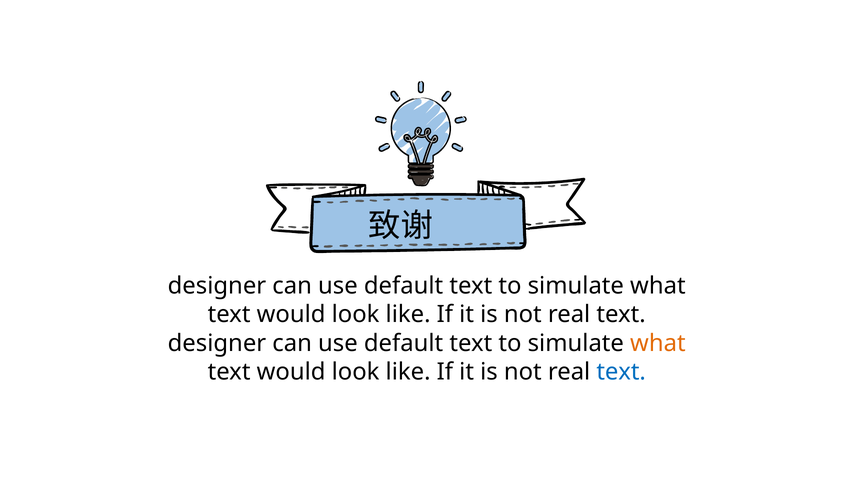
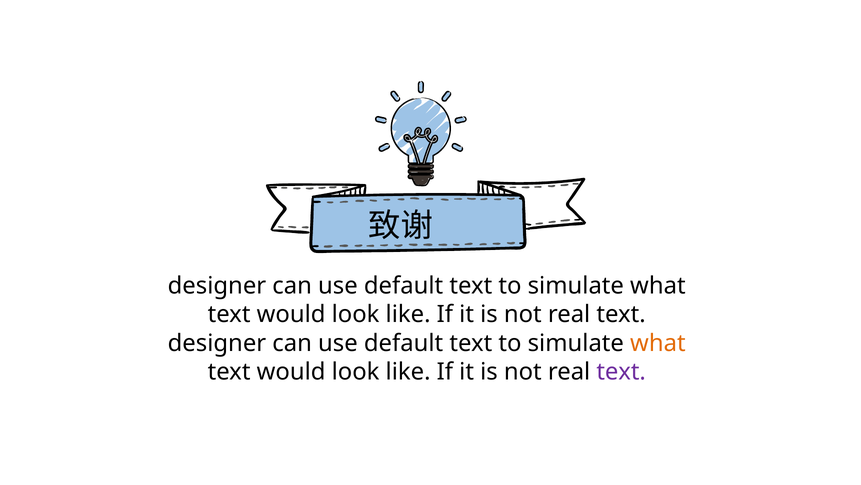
text colour: blue -> purple (621, 372)
